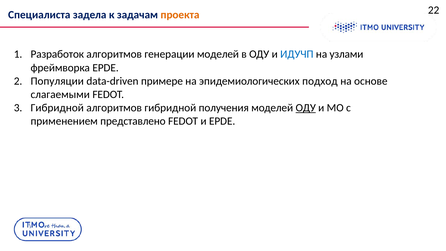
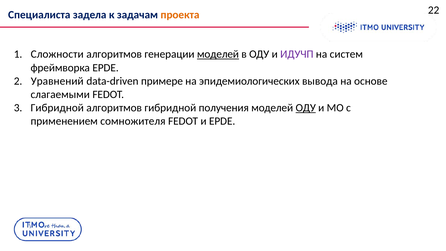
Разработок: Разработок -> Сложности (57, 54)
моделей underline: none -> present (218, 54)
ИДУЧП colour: blue -> purple (297, 54)
узлами: узлами -> систем (346, 54)
Популяции: Популяции -> Уравнений (57, 81)
подход: подход -> вывода (320, 81)
представлено: представлено -> сомножителя (133, 121)
